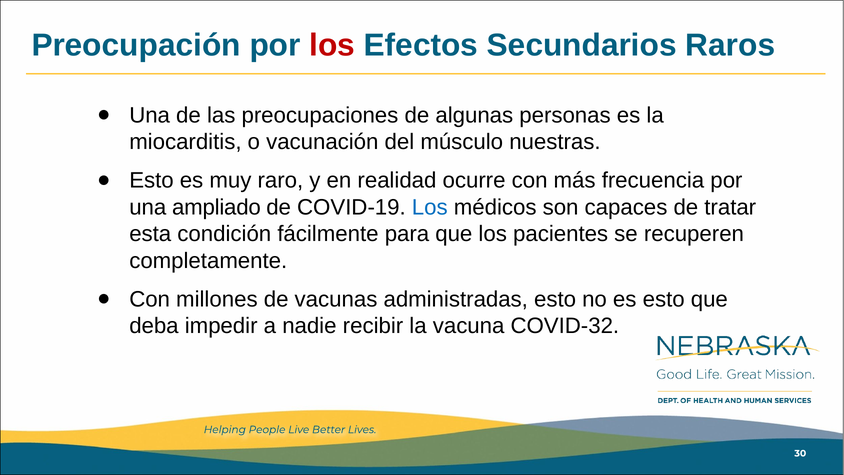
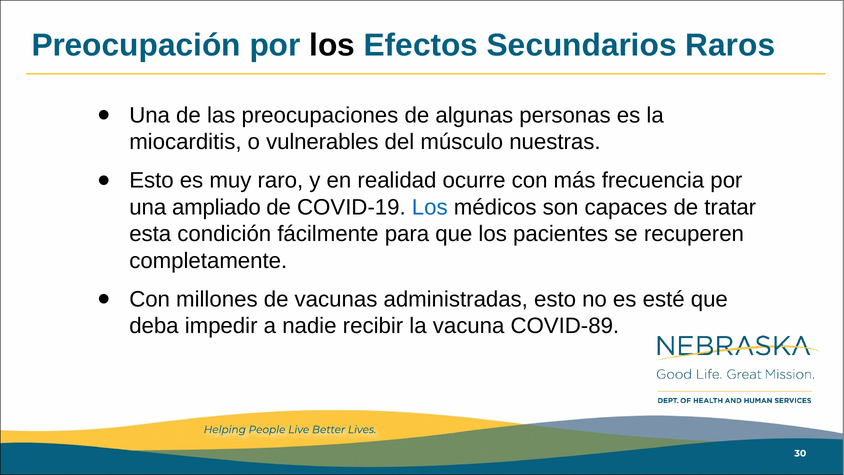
los colour: red -> black (332, 45)
vacunación: vacunación -> vulnerables (322, 142)
es esto: esto -> esté (664, 299)
COVID-32: COVID-32 -> COVID-89 (565, 326)
